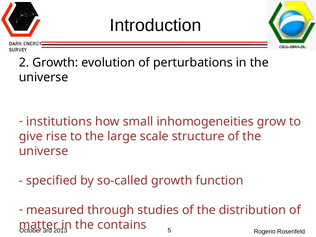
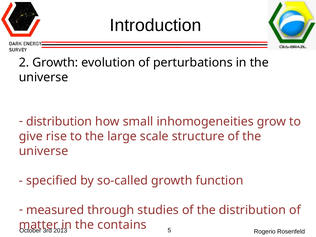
institutions: institutions -> distribution (59, 122)
